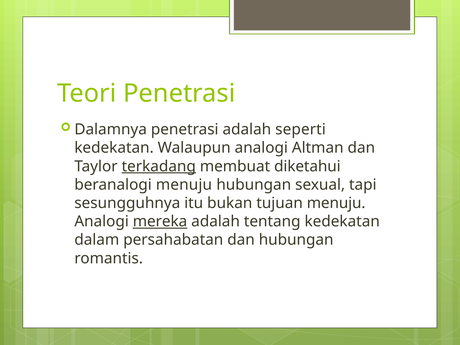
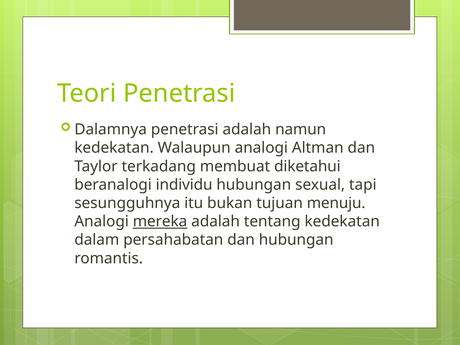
seperti: seperti -> namun (301, 129)
terkadang underline: present -> none (159, 166)
beranalogi menuju: menuju -> individu (184, 185)
